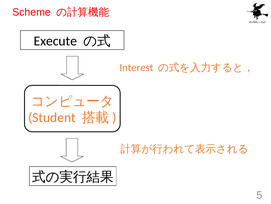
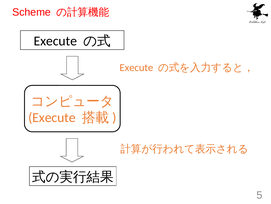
Interest: Interest -> Execute (136, 67)
Student: Student -> Execute (52, 117)
